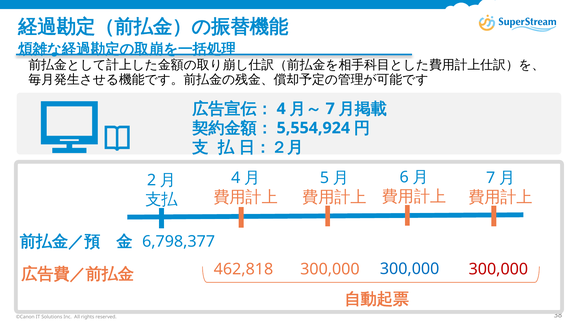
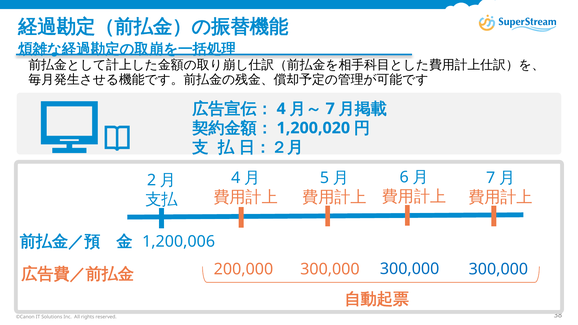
5,554,924: 5,554,924 -> 1,200,020 (313, 128)
6,798,377: 6,798,377 -> 1,200,006 (179, 242)
462,818: 462,818 -> 200,000 (243, 269)
300,000 colour: red -> blue (498, 269)
